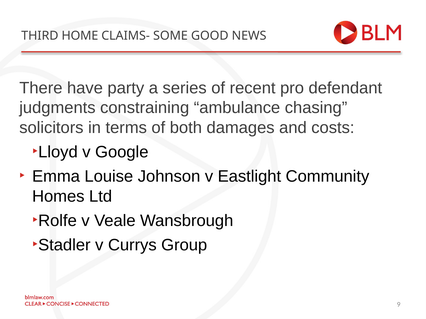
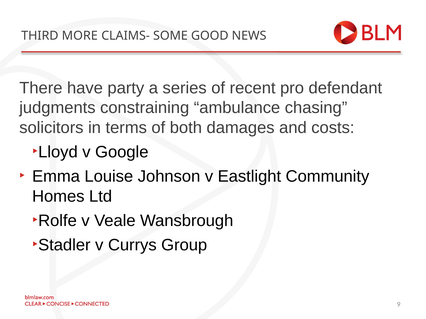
HOME: HOME -> MORE (80, 36)
